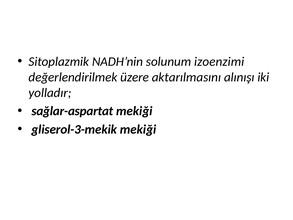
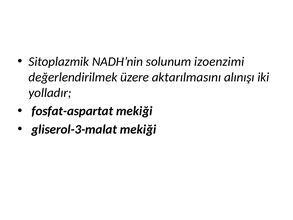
sağlar-aspartat: sağlar-aspartat -> fosfat-aspartat (72, 111)
gliserol-3-mekik: gliserol-3-mekik -> gliserol-3-malat (74, 129)
